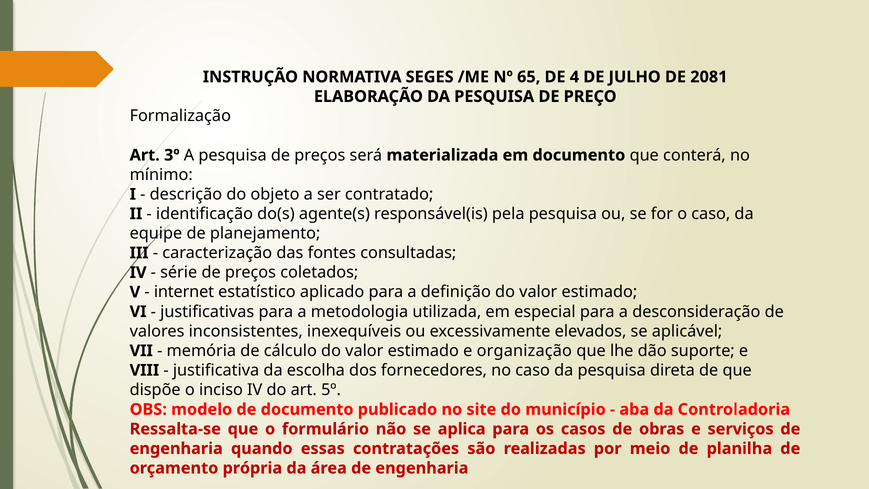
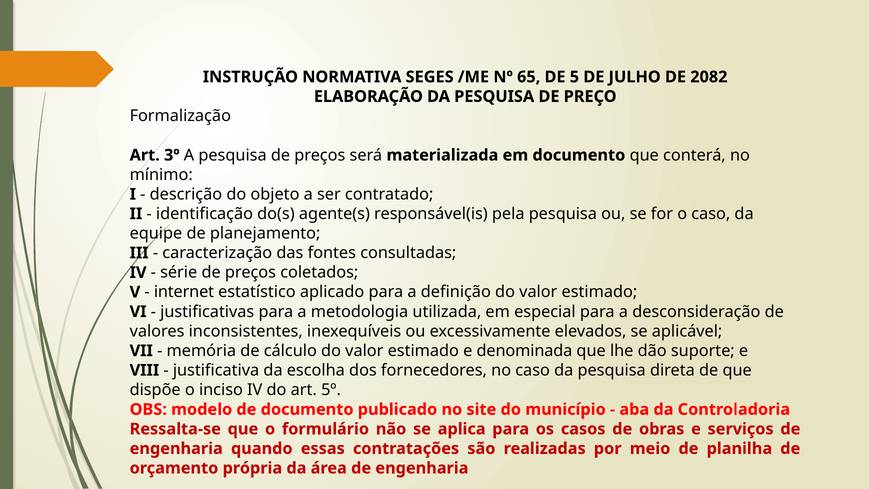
4: 4 -> 5 (574, 77)
2081: 2081 -> 2082 (709, 77)
organização: organização -> denominada (524, 351)
